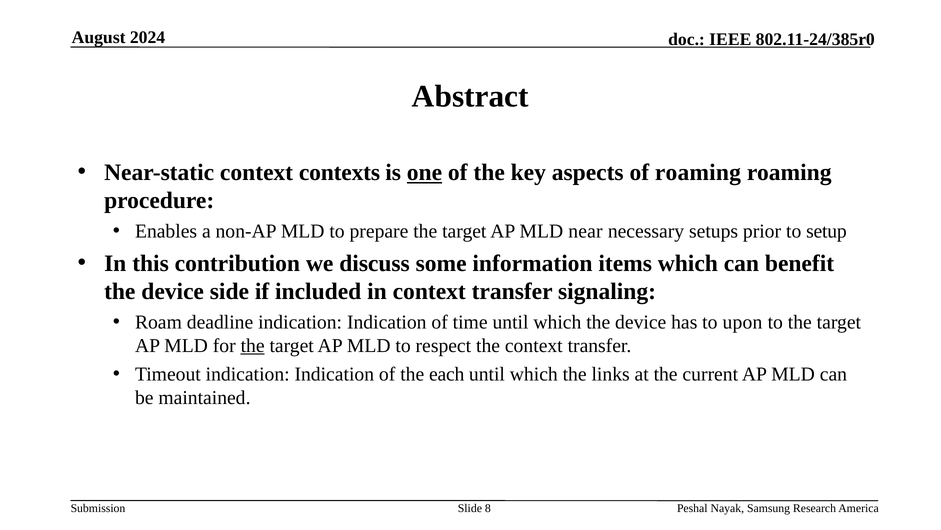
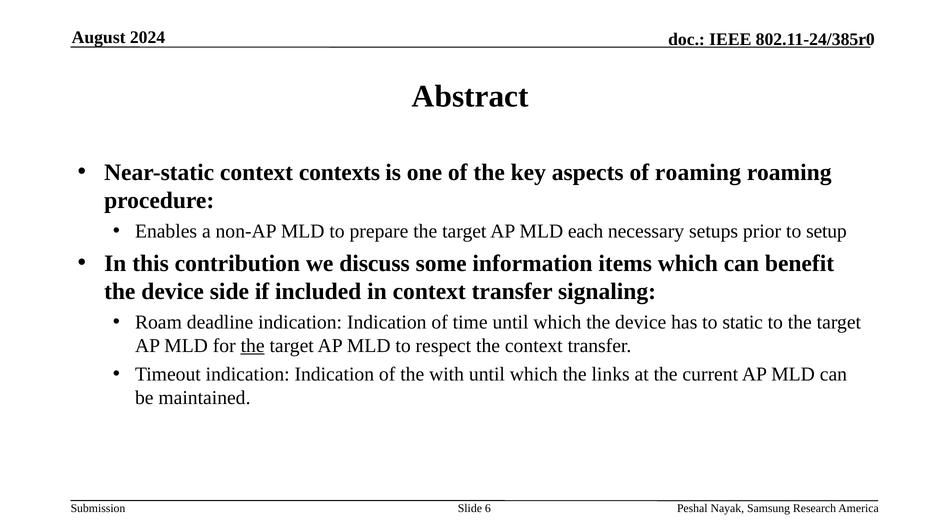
one underline: present -> none (424, 172)
near: near -> each (586, 231)
upon: upon -> static (743, 322)
each: each -> with (447, 374)
8: 8 -> 6 (488, 508)
